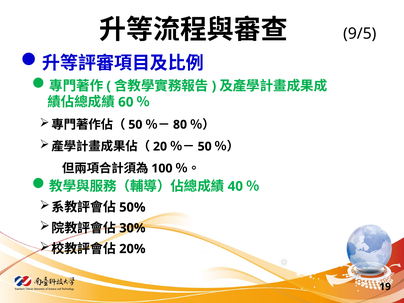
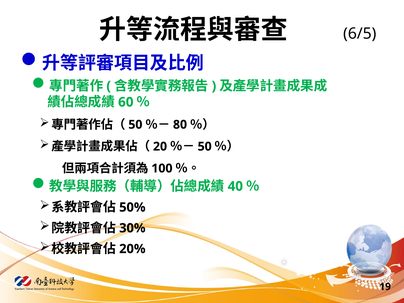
9/5: 9/5 -> 6/5 (360, 34)
